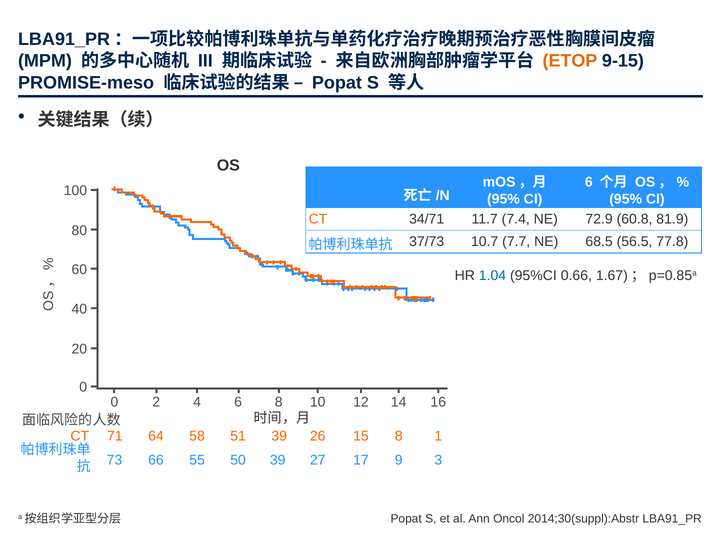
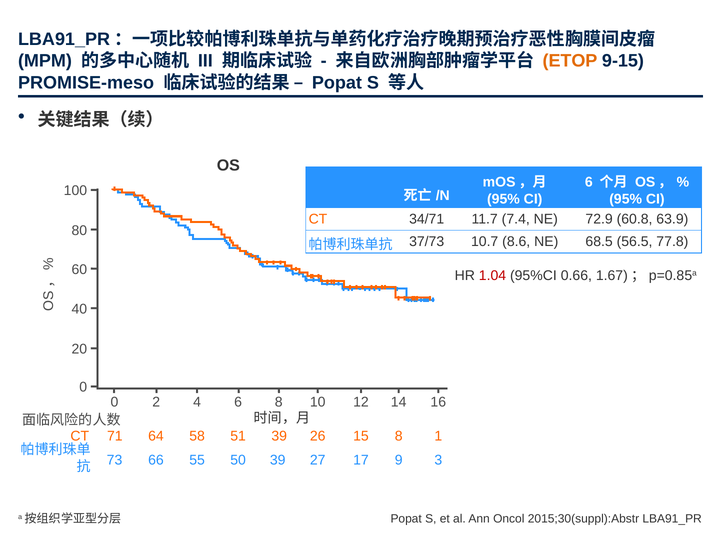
81.9: 81.9 -> 63.9 (672, 219)
7.7: 7.7 -> 8.6 (516, 242)
1.04 colour: blue -> red (492, 275)
2014;30(suppl):Abstr: 2014;30(suppl):Abstr -> 2015;30(suppl):Abstr (583, 519)
